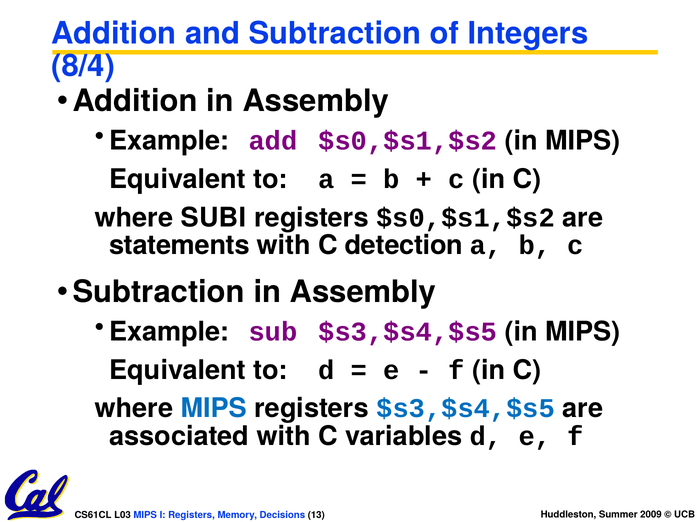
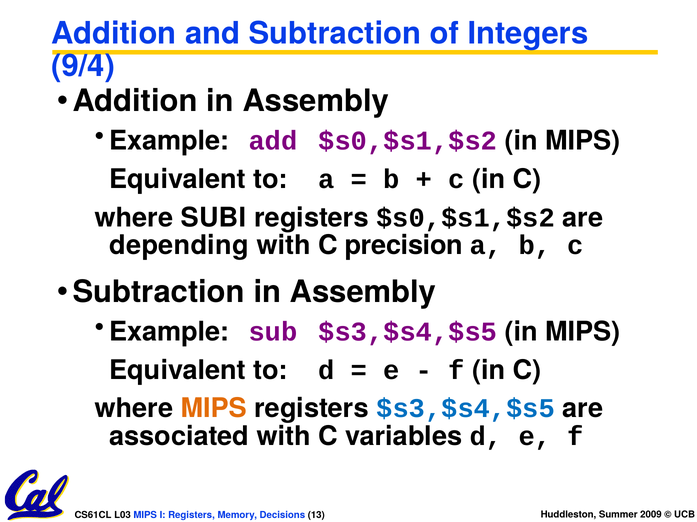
8/4: 8/4 -> 9/4 (83, 66)
statements: statements -> depending (179, 246)
detection: detection -> precision (404, 246)
MIPS colour: blue -> orange (214, 409)
